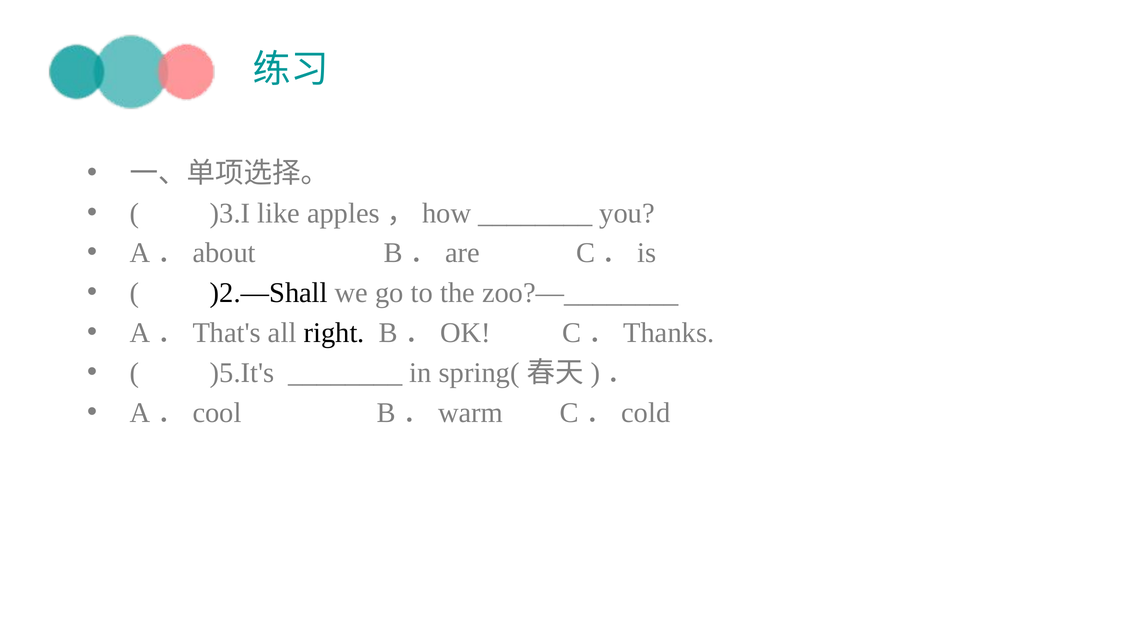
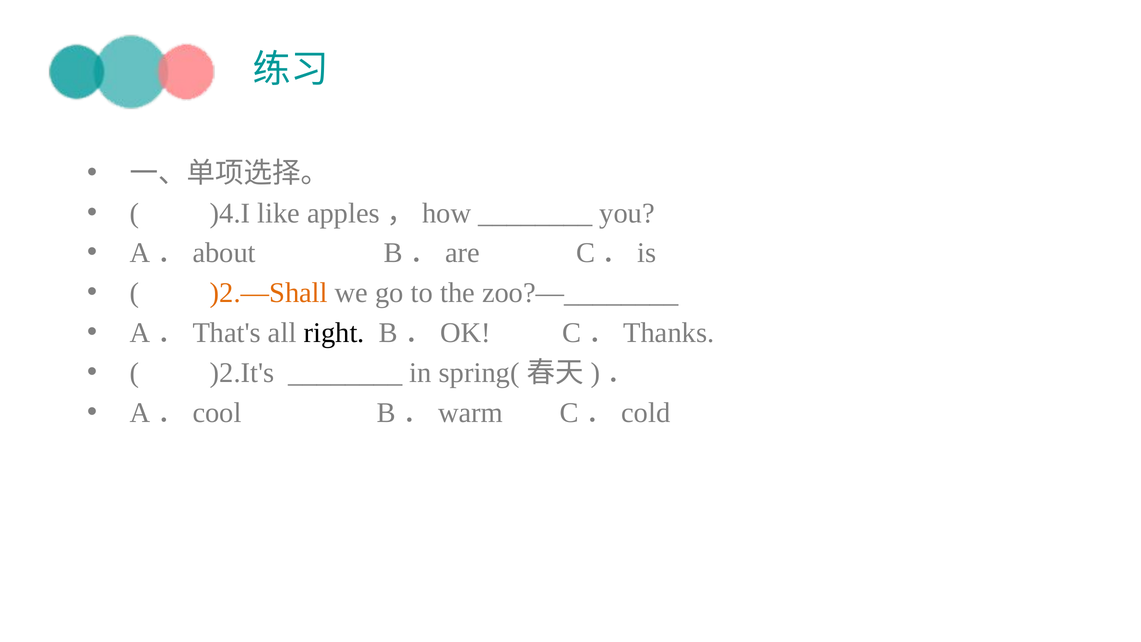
)3.I: )3.I -> )4.I (230, 213)
)2.—Shall colour: black -> orange (269, 293)
)5.It's: )5.It's -> )2.It's (242, 373)
